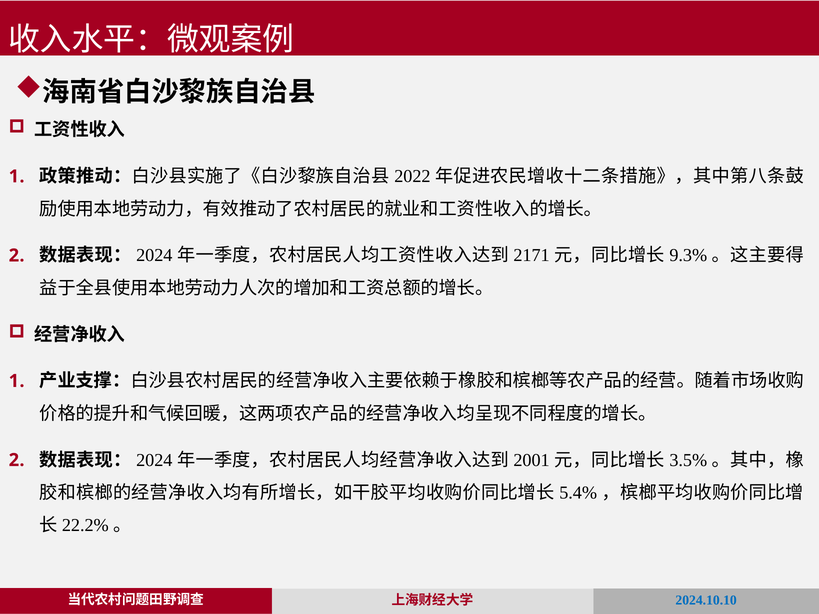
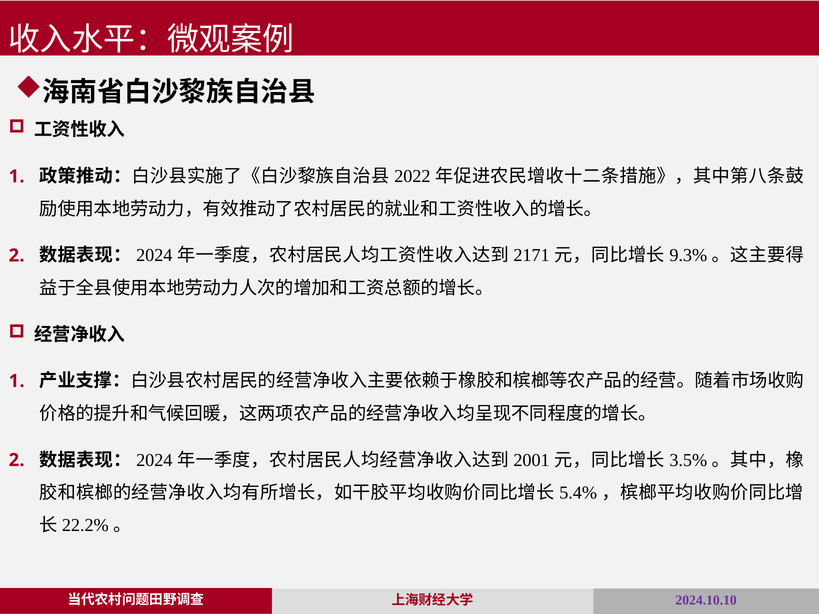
2024.10.10 colour: blue -> purple (706, 600)
